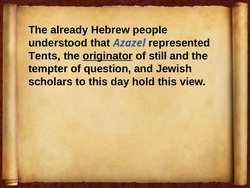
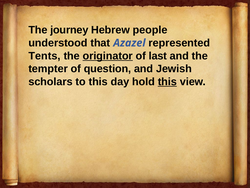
already: already -> journey (69, 30)
still: still -> last (158, 56)
this underline: none -> present (167, 81)
